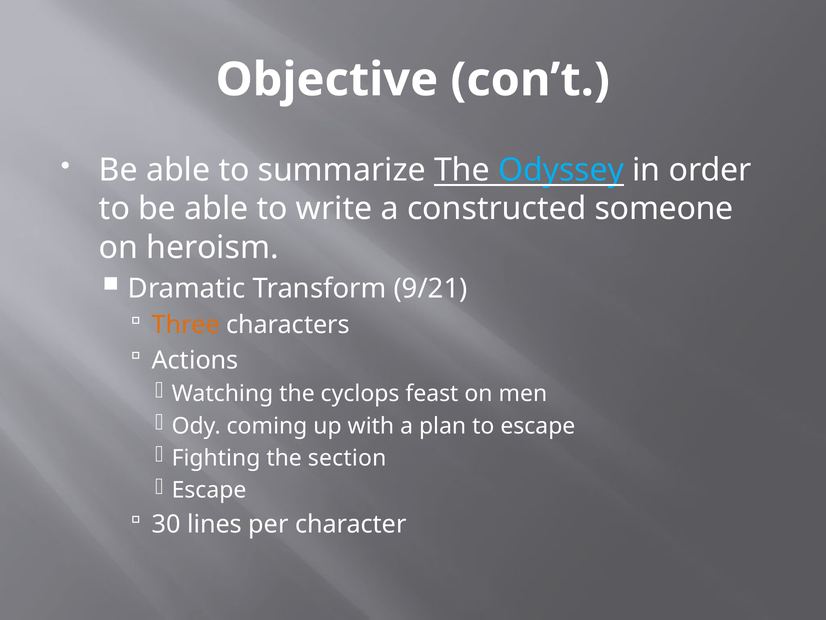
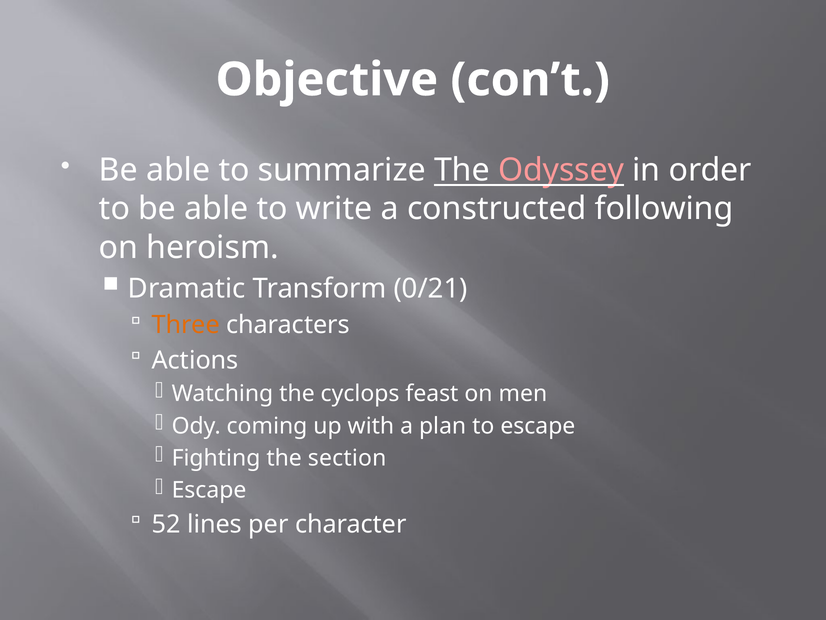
Odyssey colour: light blue -> pink (561, 170)
someone: someone -> following (664, 209)
9/21: 9/21 -> 0/21 (431, 288)
30: 30 -> 52 (166, 524)
